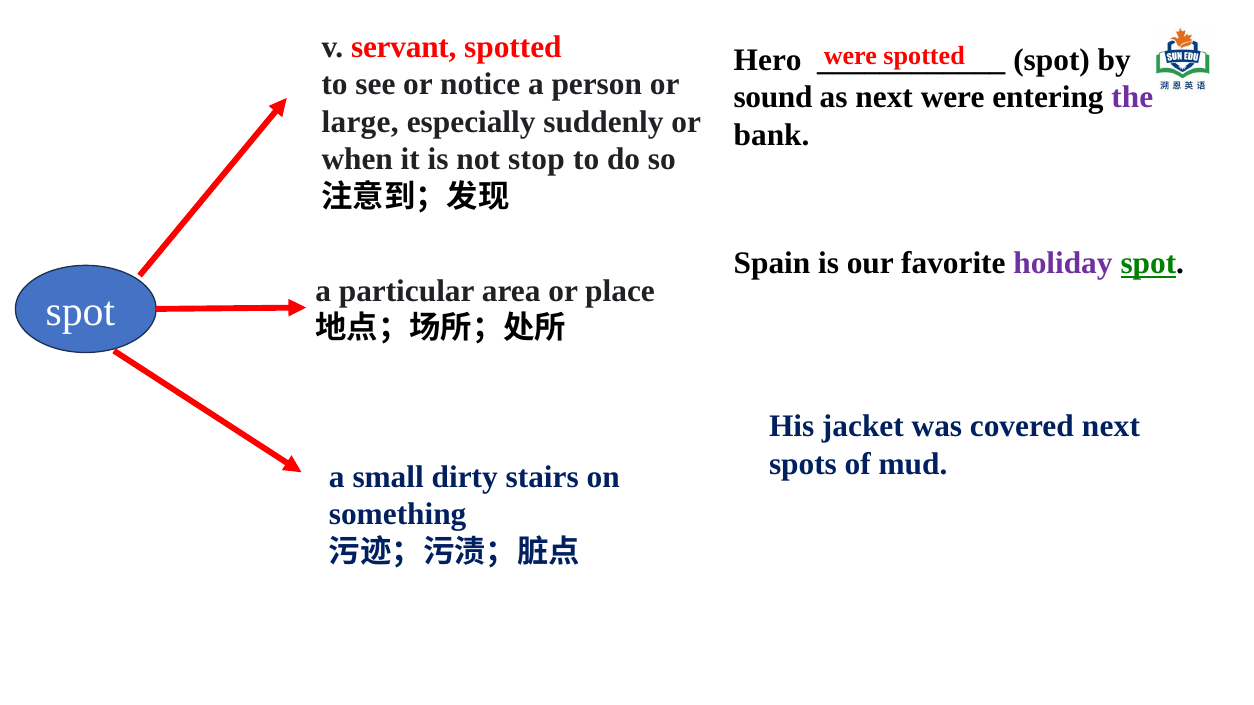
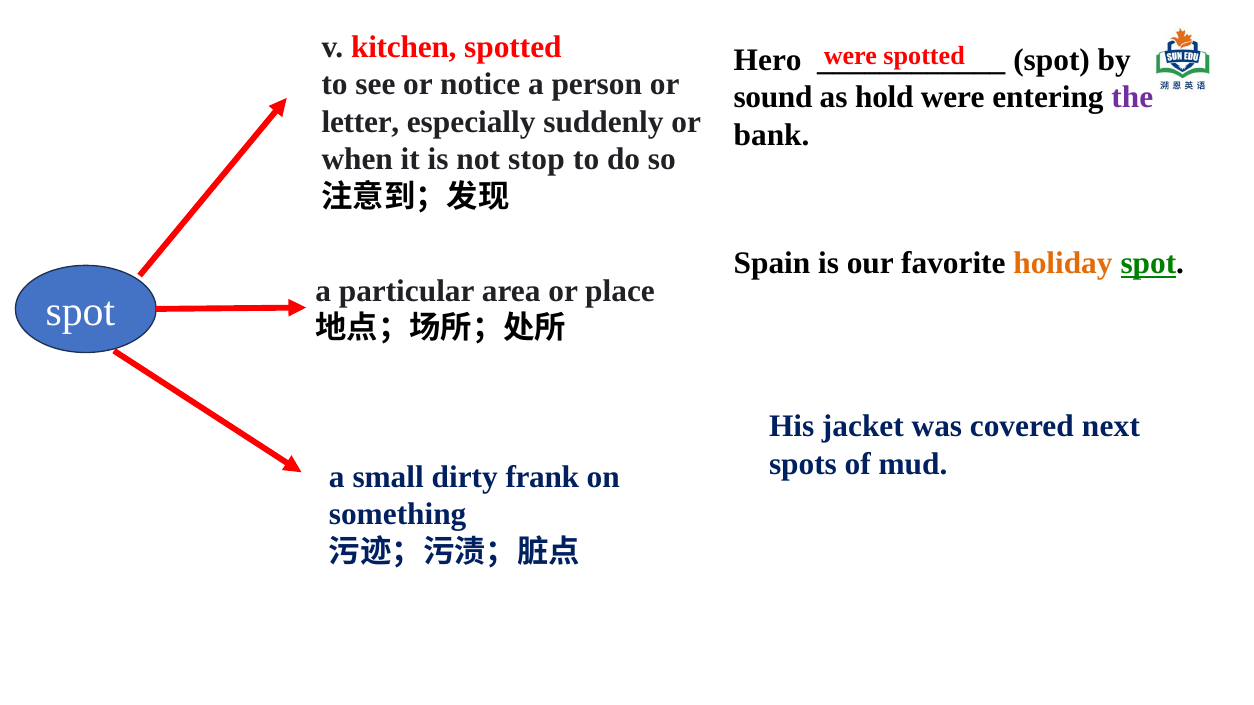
servant: servant -> kitchen (404, 47)
as next: next -> hold (884, 97)
large: large -> letter (360, 122)
holiday colour: purple -> orange (1063, 263)
stairs: stairs -> frank (542, 477)
